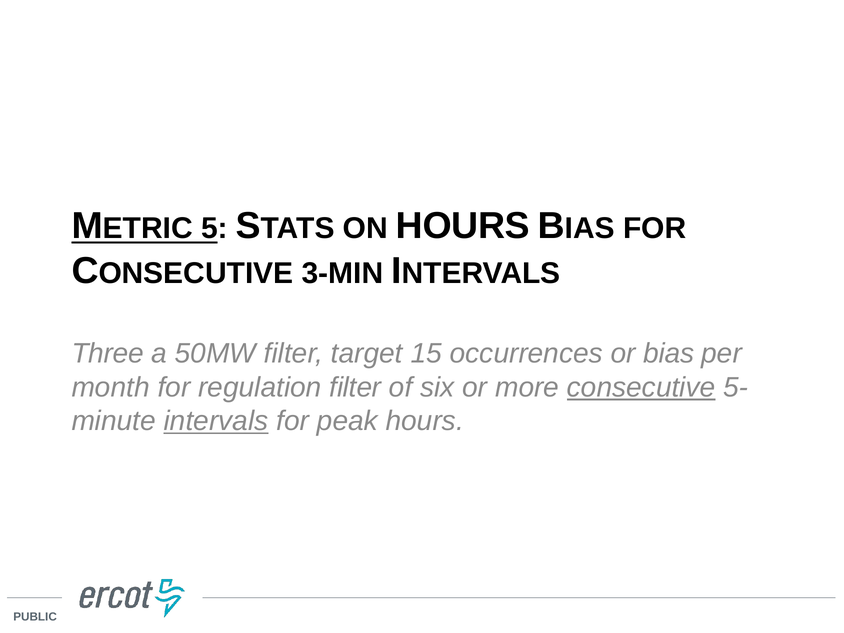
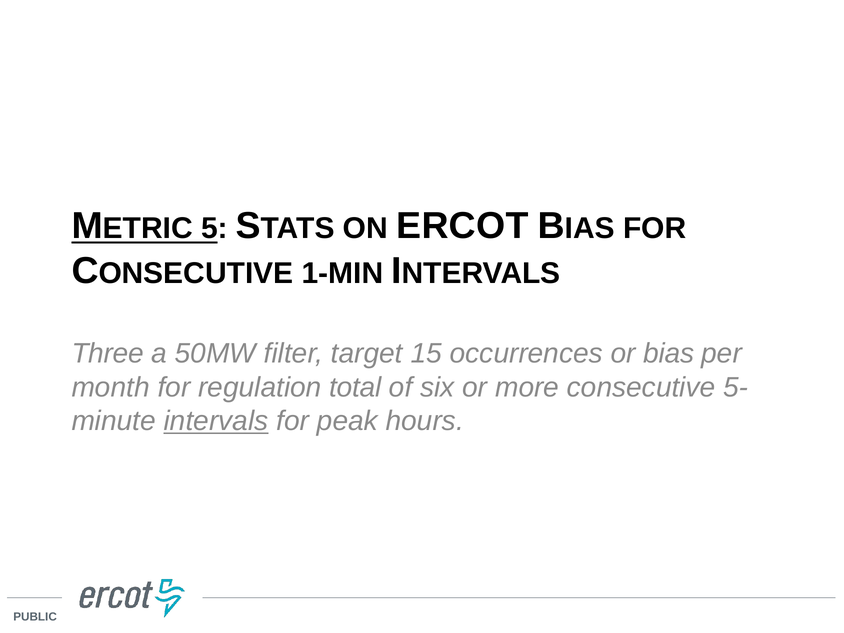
ON HOURS: HOURS -> ERCOT (462, 226)
3-MIN: 3-MIN -> 1-MIN (342, 273)
regulation filter: filter -> total (355, 387)
consecutive underline: present -> none (641, 387)
